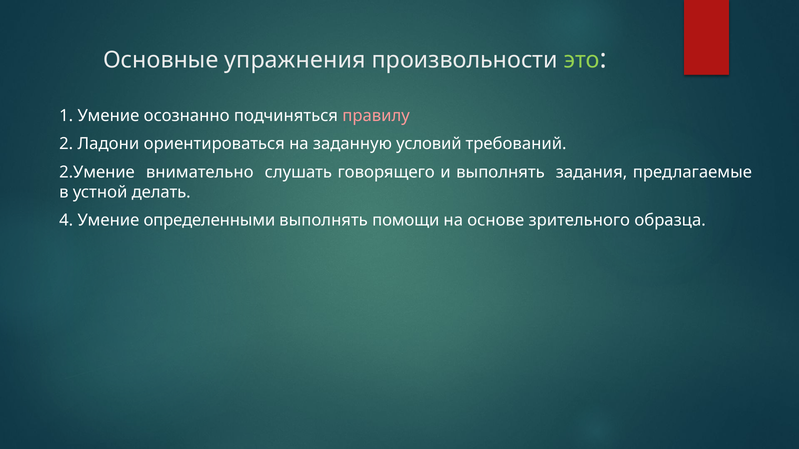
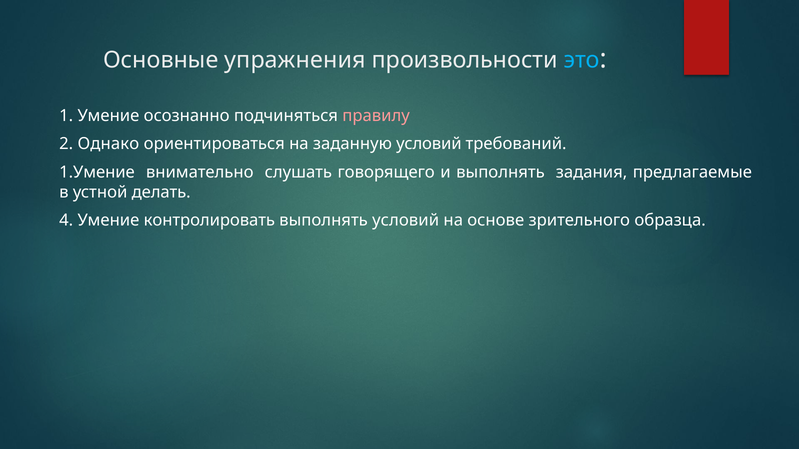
это colour: light green -> light blue (582, 60)
Ладони: Ладони -> Однако (108, 144)
2.Умение: 2.Умение -> 1.Умение (97, 172)
определенными: определенными -> контролировать (209, 221)
выполнять помощи: помощи -> условий (406, 221)
